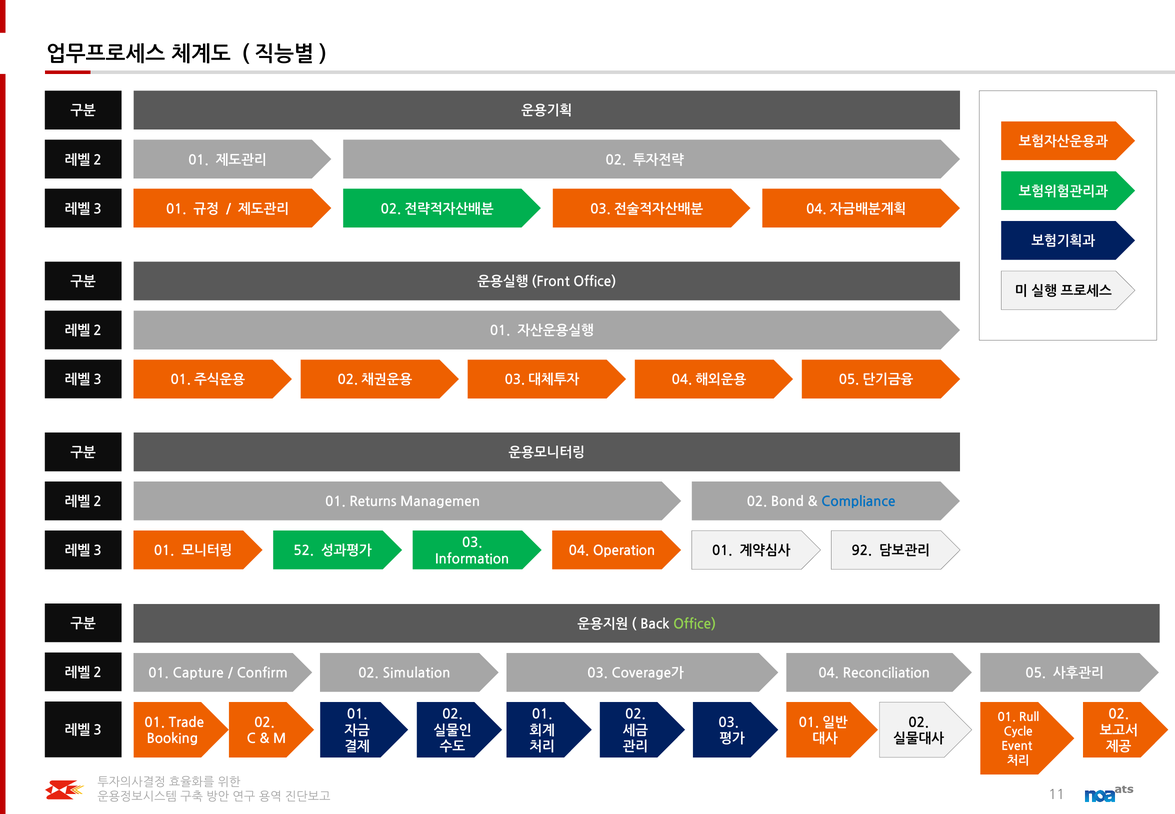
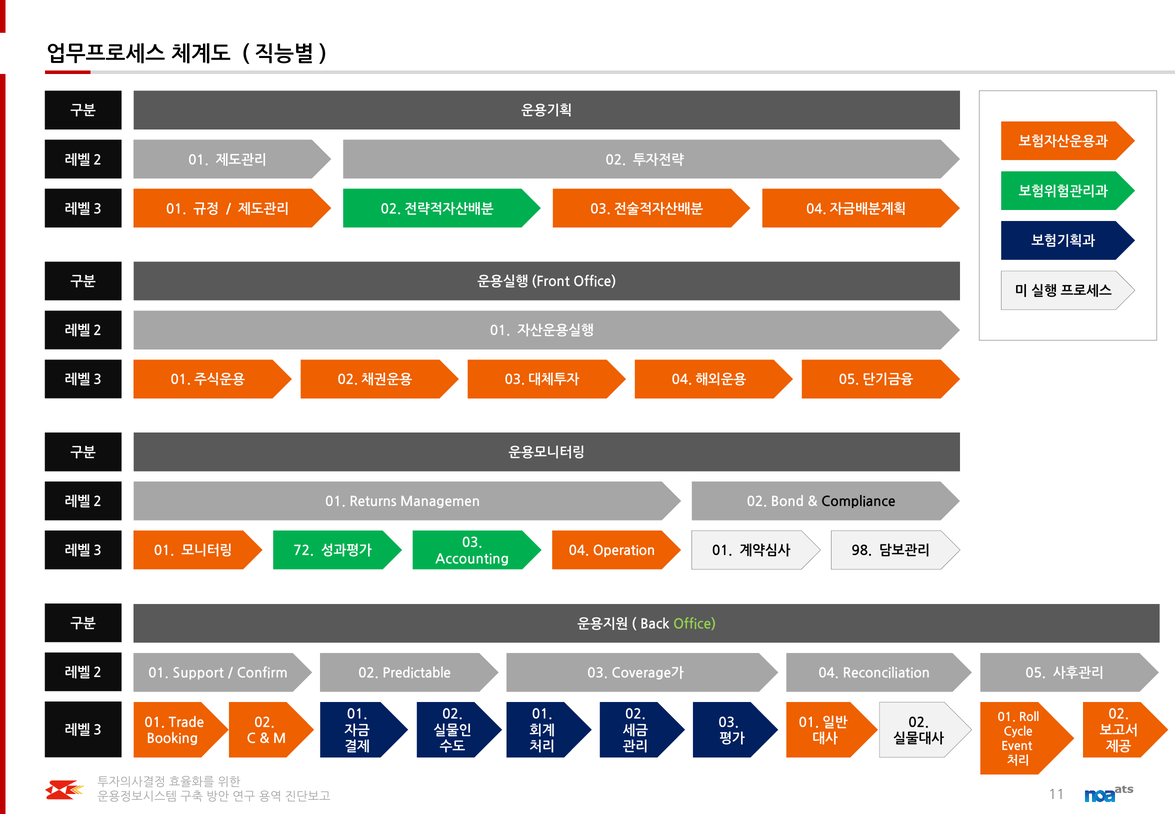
Compliance colour: blue -> black (858, 502)
52: 52 -> 72 (304, 551)
92: 92 -> 98 (862, 551)
Information: Information -> Accounting (472, 559)
Capture: Capture -> Support (198, 673)
Simulation: Simulation -> Predictable (417, 673)
Rull: Rull -> Roll (1029, 717)
